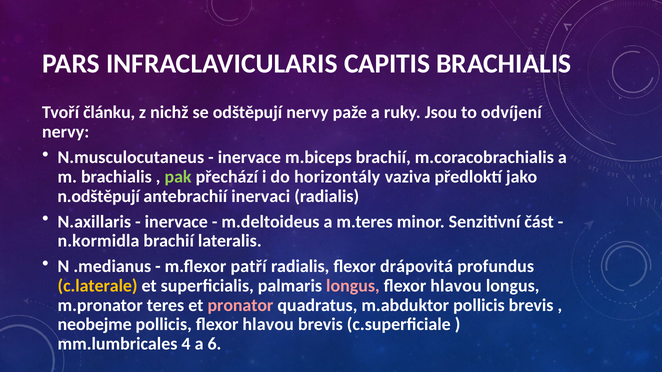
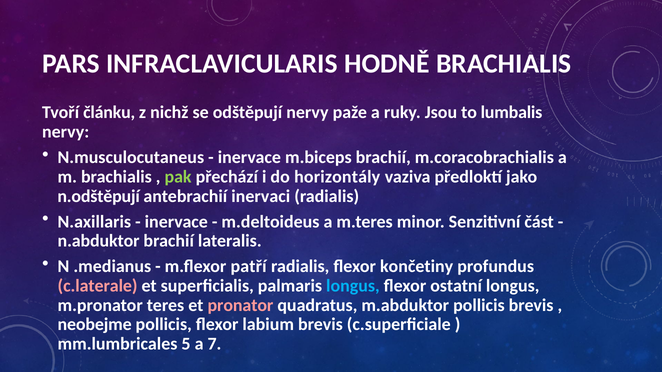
CAPITIS: CAPITIS -> HODNĚ (387, 64)
odvíjení: odvíjení -> lumbalis (512, 113)
n.kormidla: n.kormidla -> n.abduktor (99, 241)
drápovitá: drápovitá -> končetiny (417, 267)
c.laterale colour: yellow -> pink (98, 286)
longus colour: pink -> light blue (353, 286)
hlavou: hlavou -> ostatní (456, 286)
pollicis flexor hlavou: hlavou -> labium (268, 325)
4: 4 -> 5 (186, 344)
6: 6 -> 7 (214, 344)
